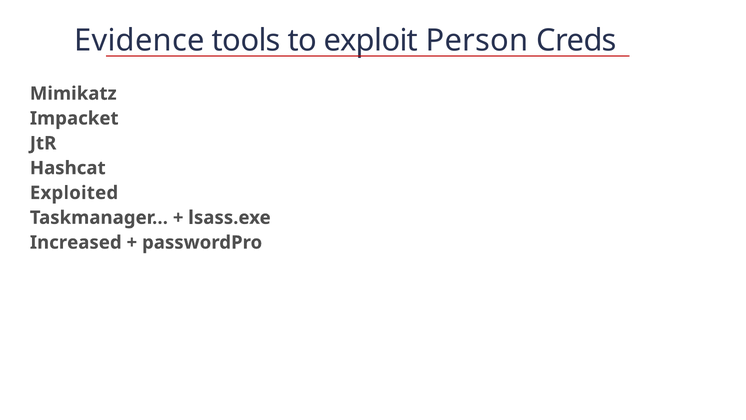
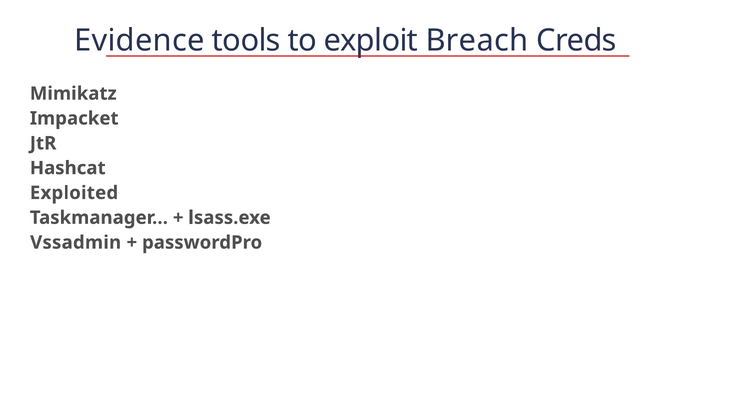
Person: Person -> Breach (477, 41)
Increased: Increased -> Vssadmin (76, 242)
